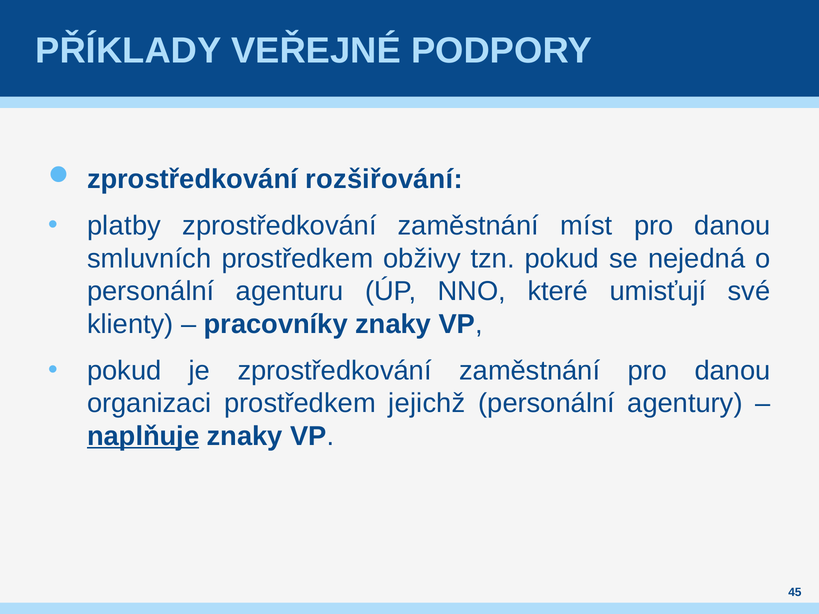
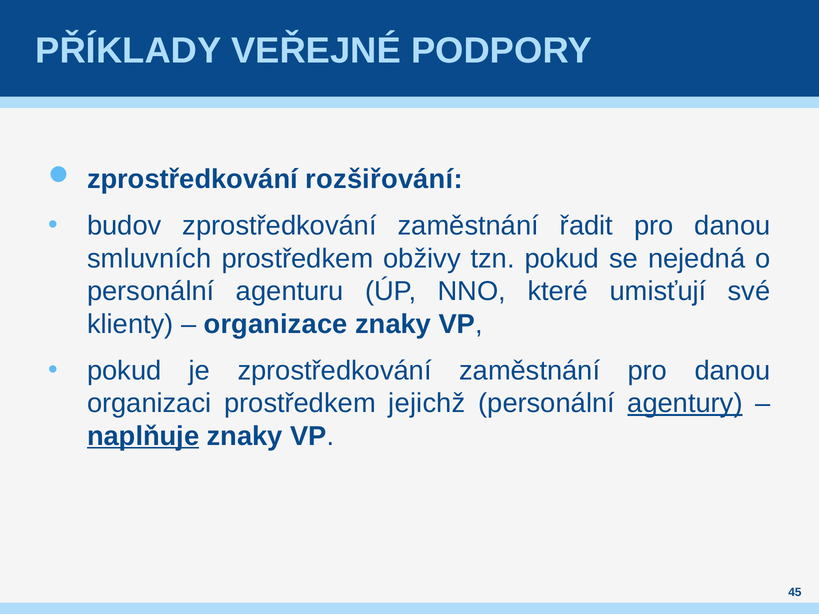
platby: platby -> budov (124, 226)
míst: míst -> řadit (586, 226)
pracovníky: pracovníky -> organizace (276, 324)
agentury underline: none -> present (685, 403)
